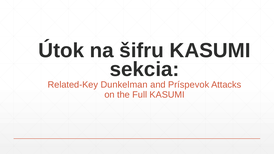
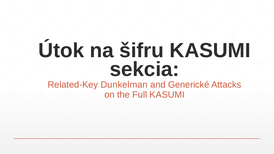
Príspevok: Príspevok -> Generické (189, 85)
